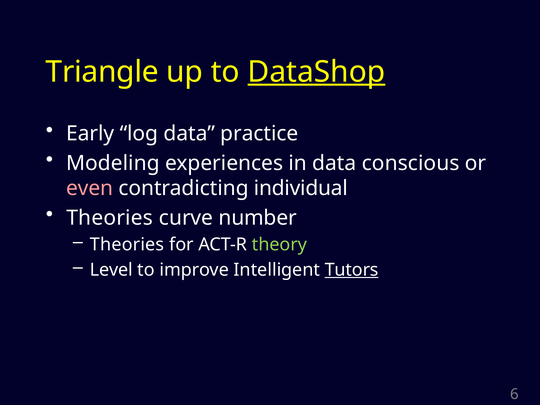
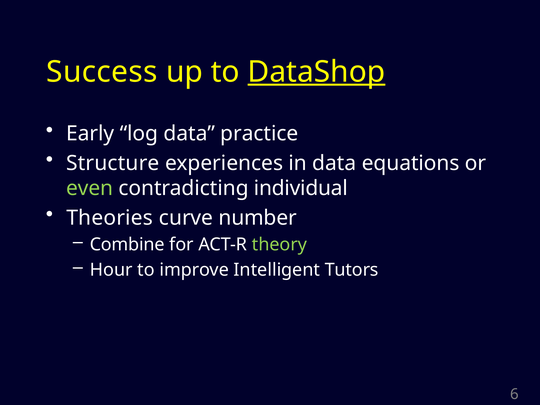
Triangle: Triangle -> Success (102, 72)
Modeling: Modeling -> Structure (113, 163)
conscious: conscious -> equations (411, 163)
even colour: pink -> light green (90, 188)
Theories: Theories -> Combine (127, 245)
Level: Level -> Hour (111, 270)
Tutors underline: present -> none (352, 270)
